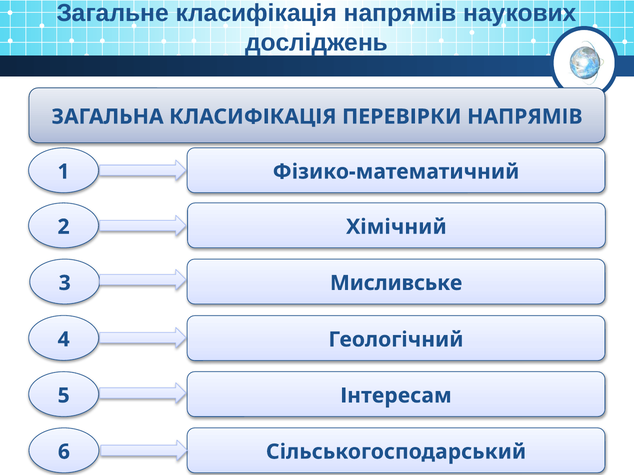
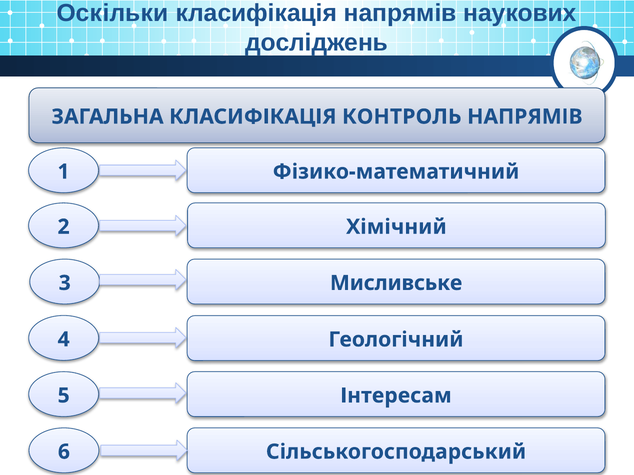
Загальне: Загальне -> Оскільки (113, 13)
ПЕРЕВІРКИ: ПЕРЕВІРКИ -> КОНТРОЛЬ (402, 117)
